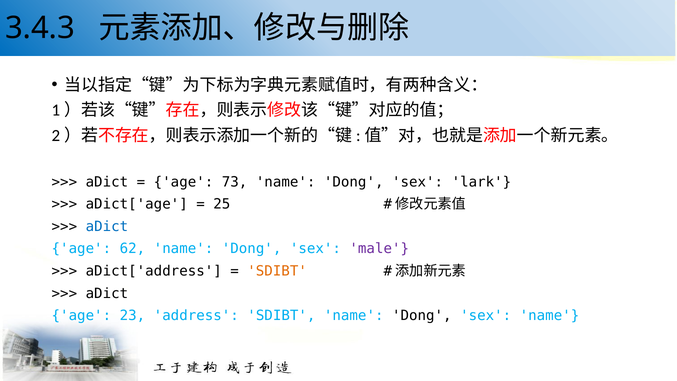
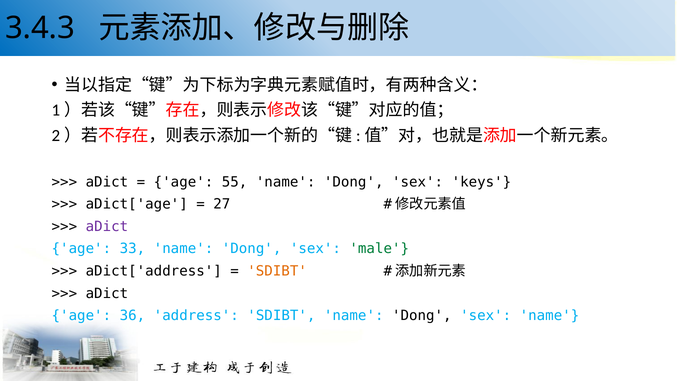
73: 73 -> 55 (235, 182)
lark: lark -> keys (481, 182)
25: 25 -> 27 (222, 204)
aDict colour: blue -> purple (107, 226)
62: 62 -> 33 (132, 249)
male colour: purple -> green (379, 249)
23: 23 -> 36 (132, 316)
